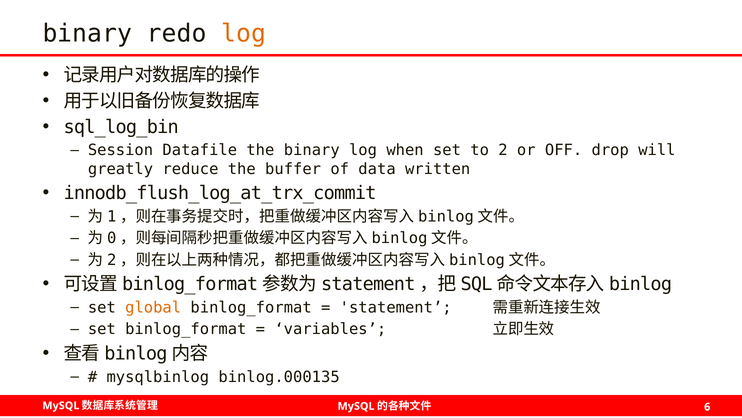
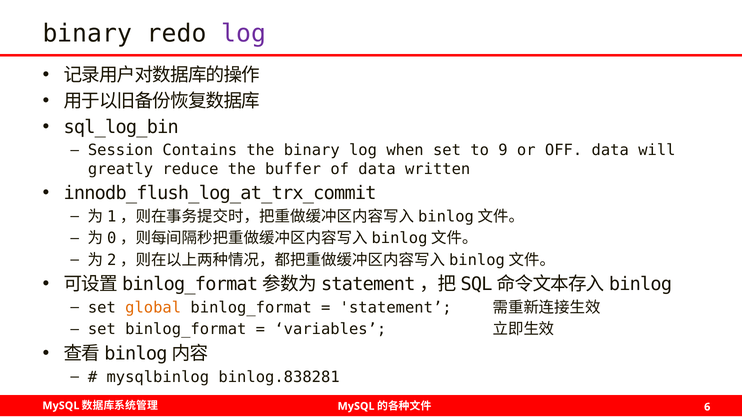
log colour: orange -> purple (244, 33)
Datafile: Datafile -> Contains (200, 150)
2: 2 -> 9 (503, 150)
OFF drop: drop -> data (610, 150)
binlog.000135: binlog.000135 -> binlog.838281 (279, 376)
